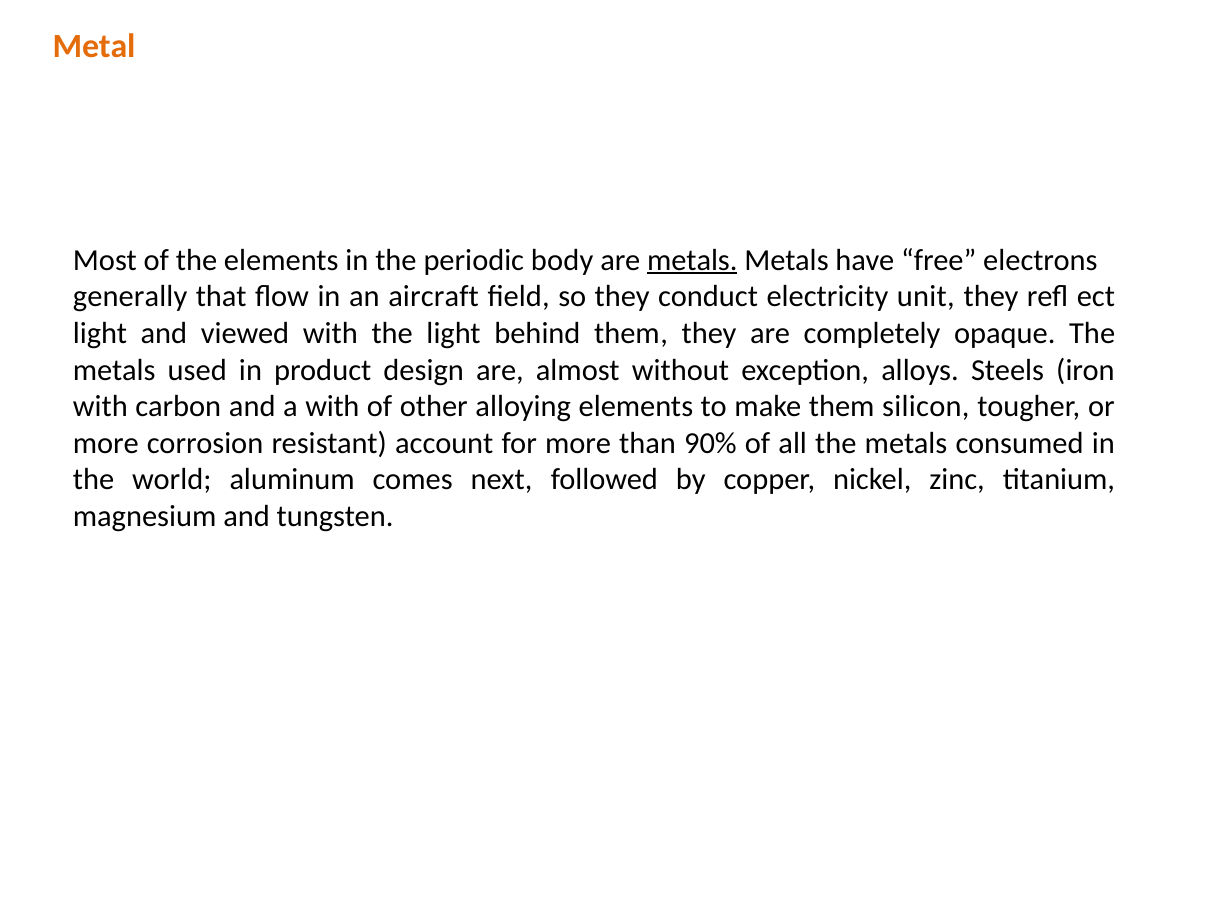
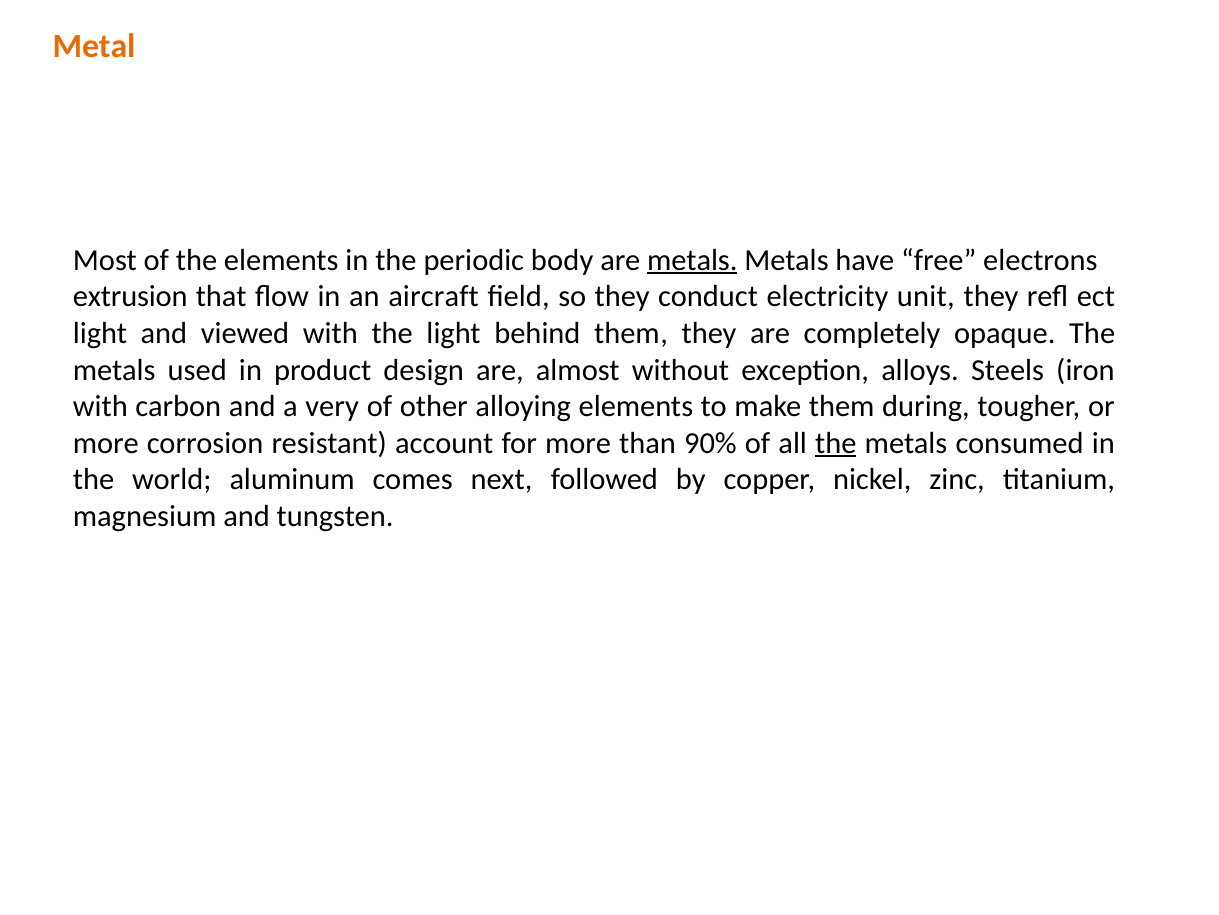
generally: generally -> extrusion (130, 297)
a with: with -> very (332, 406)
silicon: silicon -> during (926, 406)
the underline: none -> present (836, 443)
